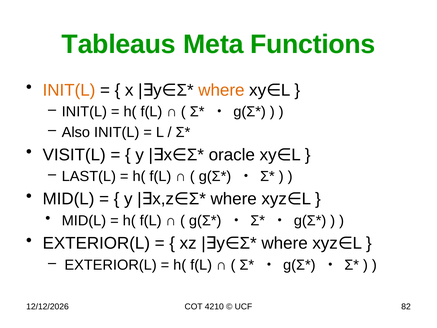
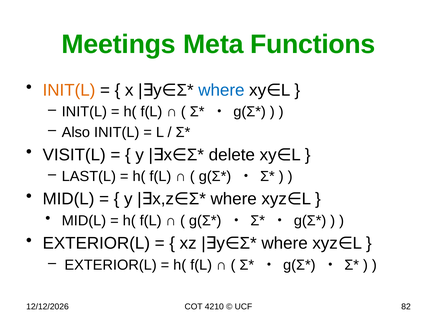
Tableaus: Tableaus -> Meetings (119, 44)
where colour: orange -> blue (221, 90)
oracle: oracle -> delete (232, 155)
